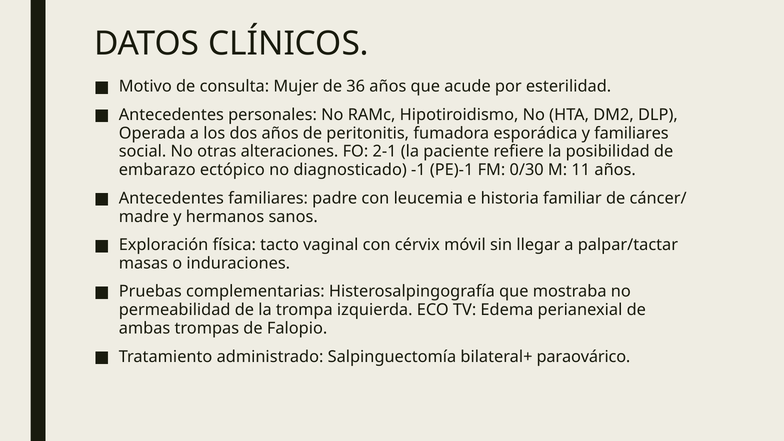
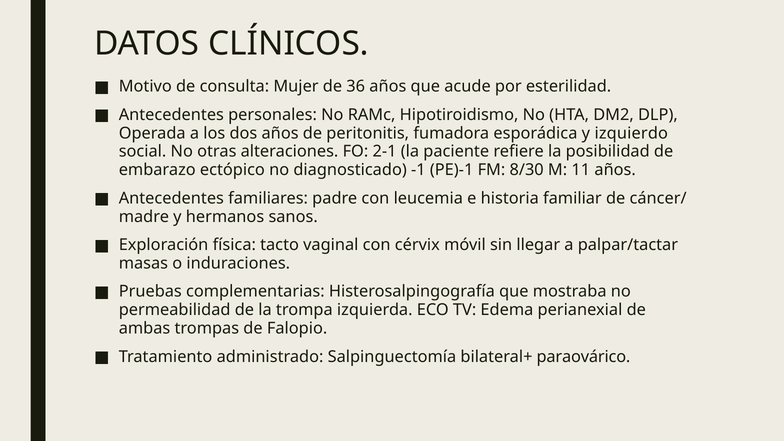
y familiares: familiares -> izquierdo (631, 133)
0/30: 0/30 -> 8/30 (527, 170)
